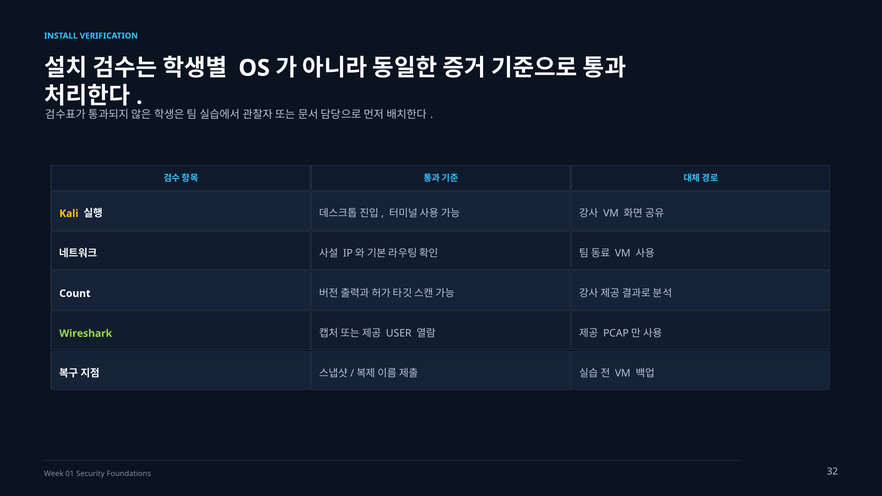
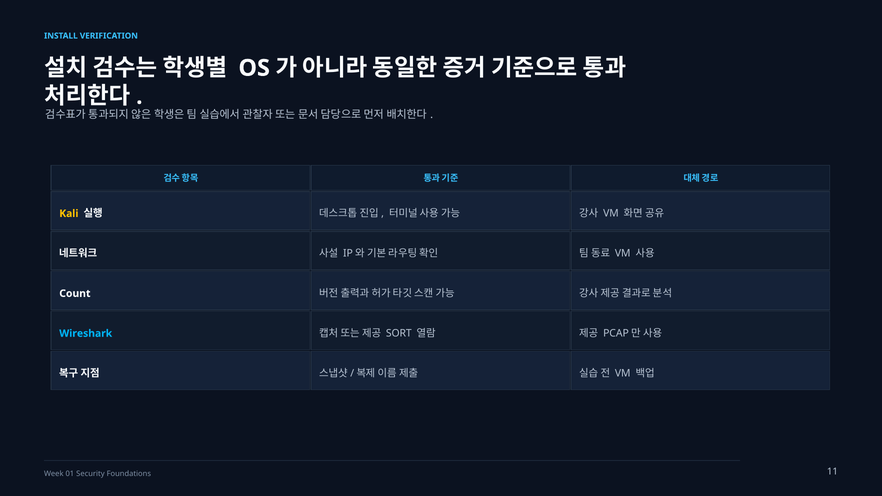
Wireshark colour: light green -> light blue (86, 333)
USER: USER -> SORT (399, 333)
32: 32 -> 11 (832, 472)
